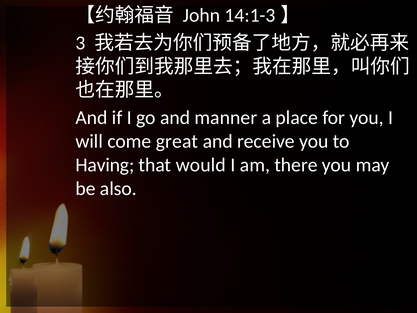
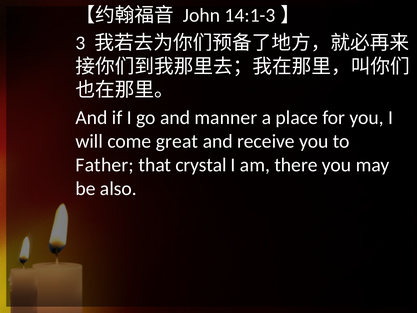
Having: Having -> Father (105, 165)
would: would -> crystal (201, 165)
